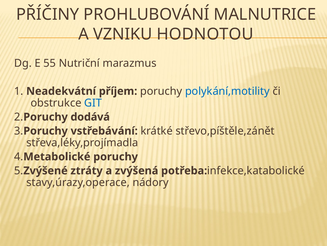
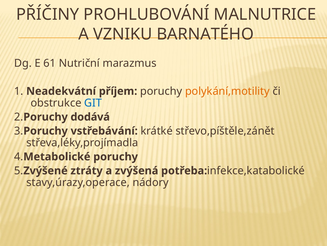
HODNOTOU: HODNOTOU -> BARNATÉHO (205, 34)
55: 55 -> 61 (50, 63)
polykání,motility colour: blue -> orange (227, 91)
